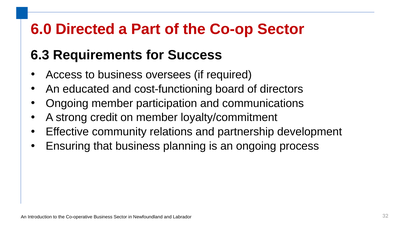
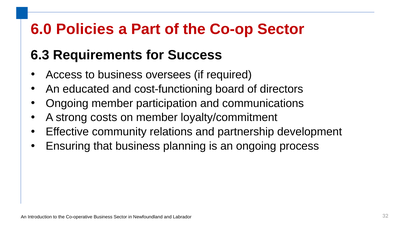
Directed: Directed -> Policies (85, 29)
credit: credit -> costs (104, 118)
